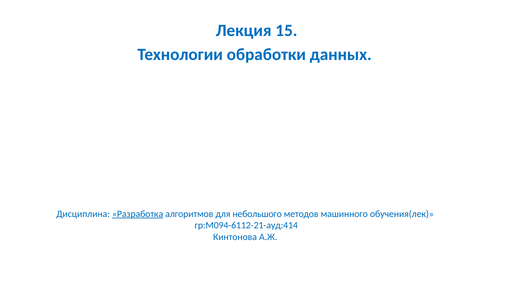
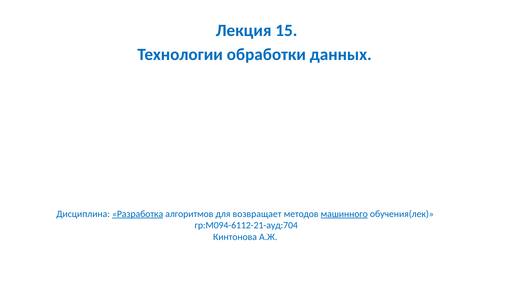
небольшого: небольшого -> возвращает (257, 214)
машинного underline: none -> present (344, 214)
гр:М094-6112-21-ауд:414: гр:М094-6112-21-ауд:414 -> гр:М094-6112-21-ауд:704 (246, 225)
